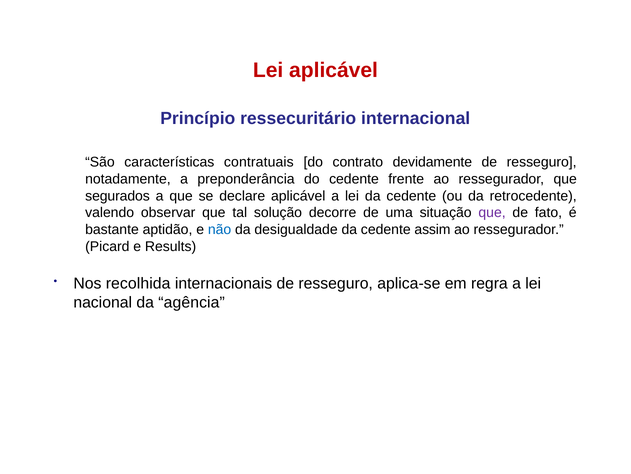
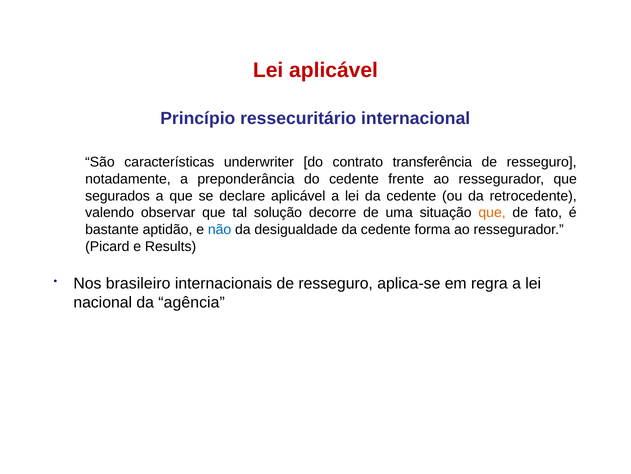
contratuais: contratuais -> underwriter (259, 162)
devidamente: devidamente -> transferência (432, 162)
que colour: purple -> orange (492, 212)
assim: assim -> forma (432, 229)
recolhida: recolhida -> brasileiro (138, 283)
